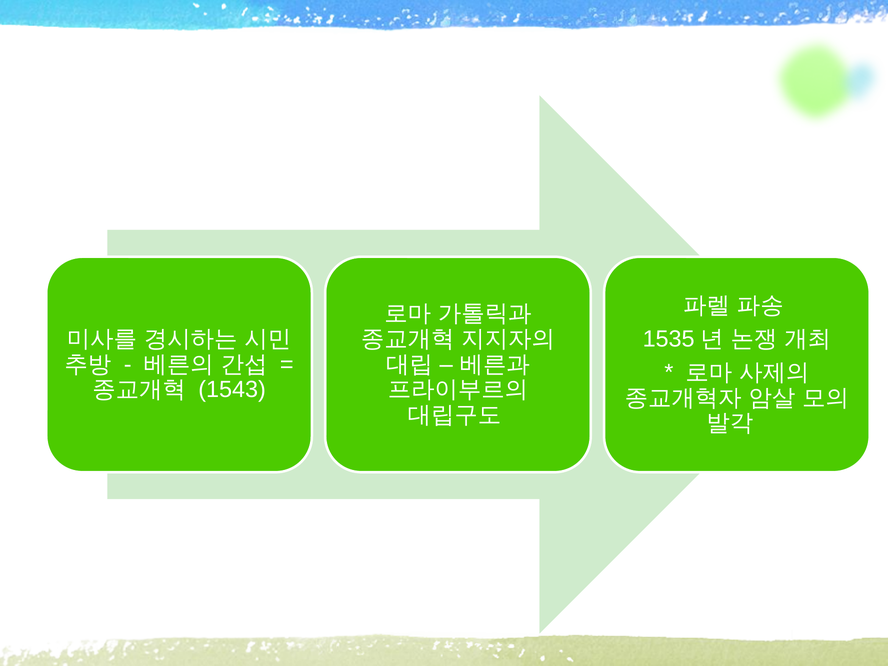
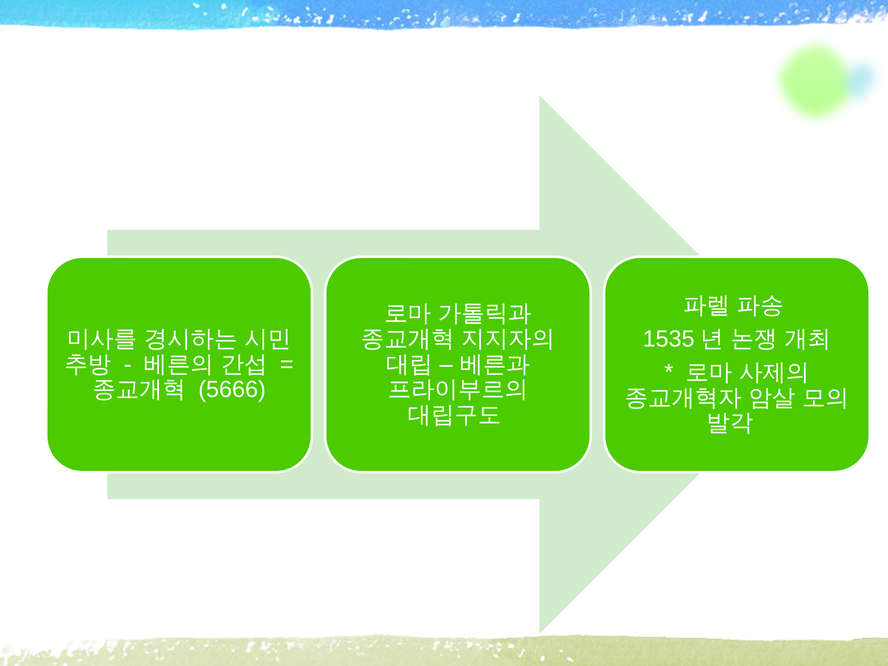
1543: 1543 -> 5666 (232, 390)
